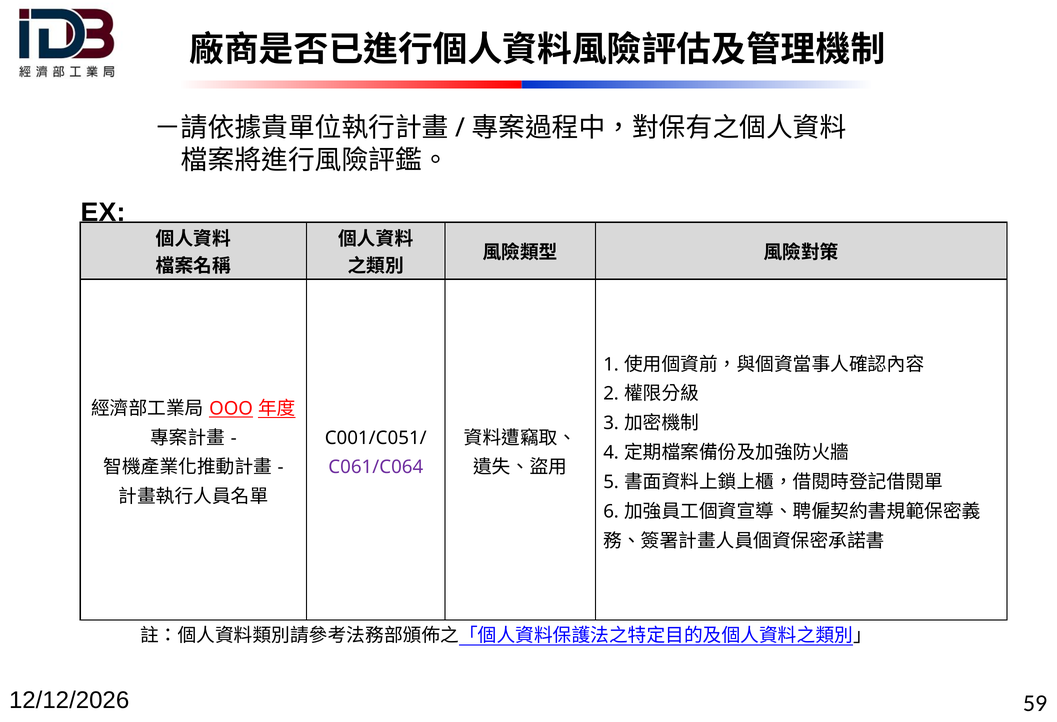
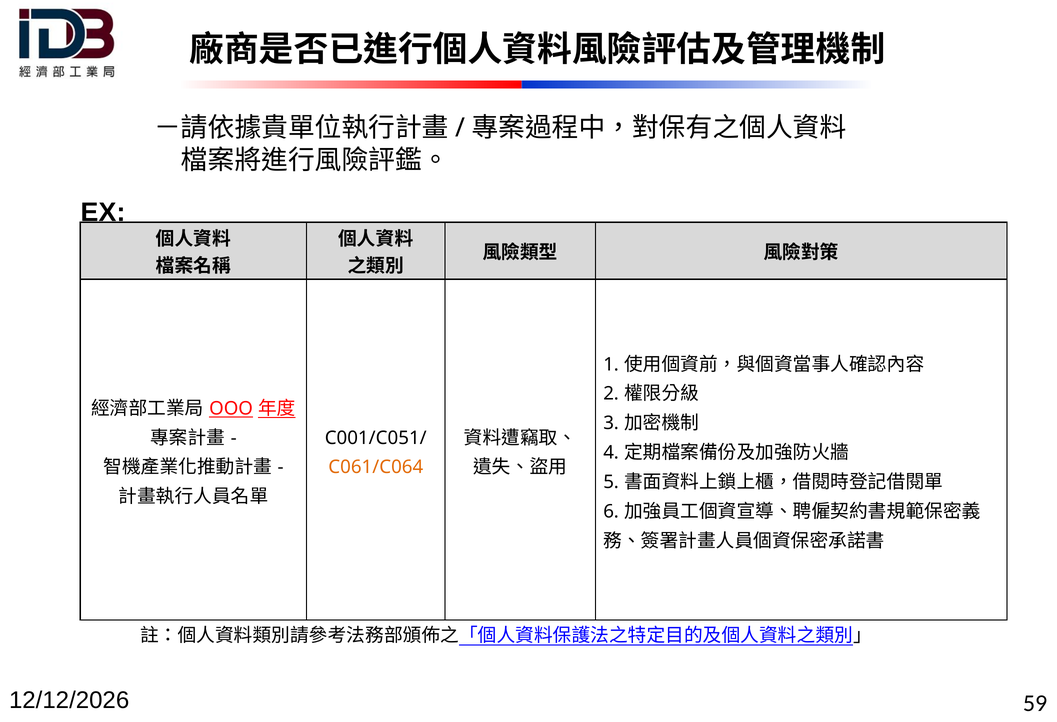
C061/C064 colour: purple -> orange (376, 467)
